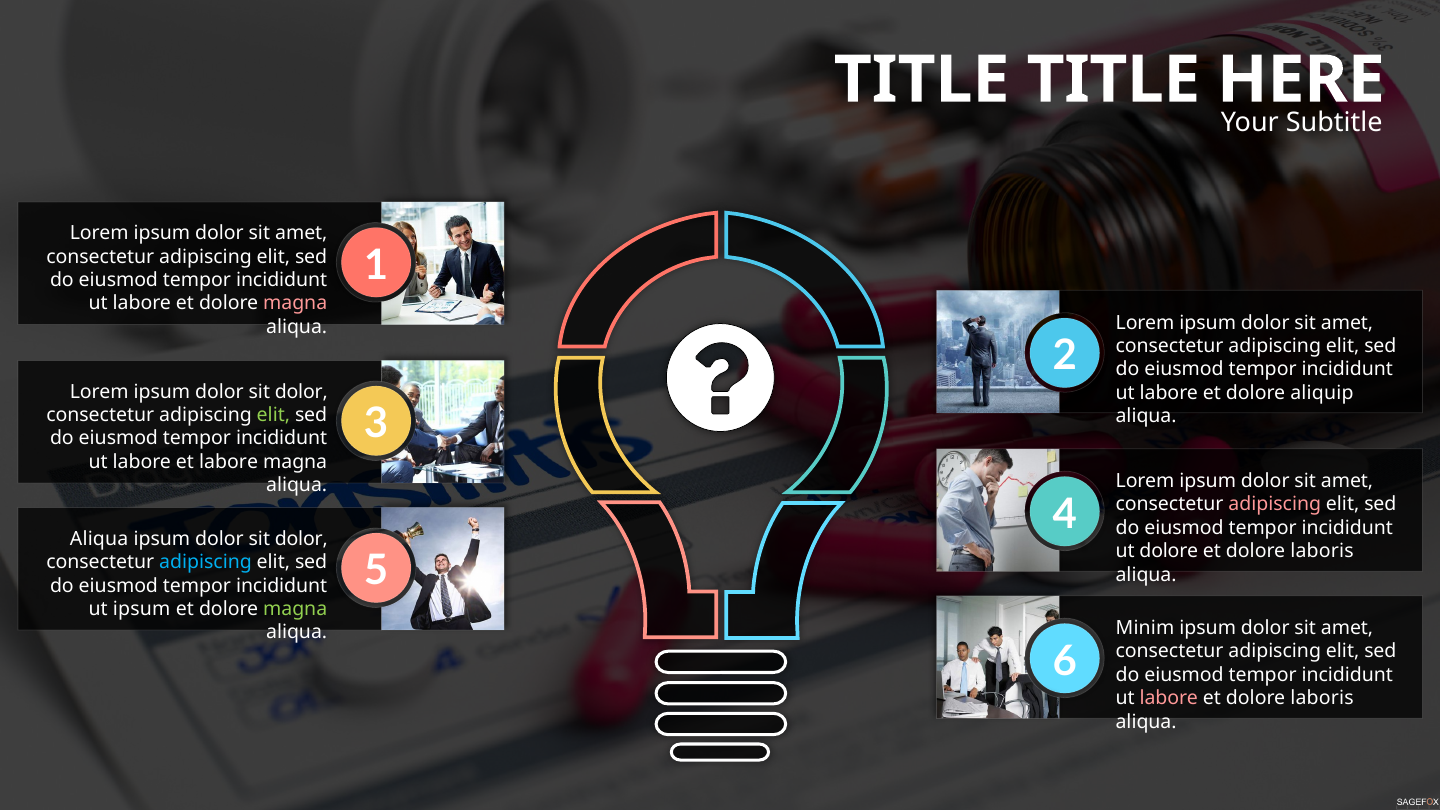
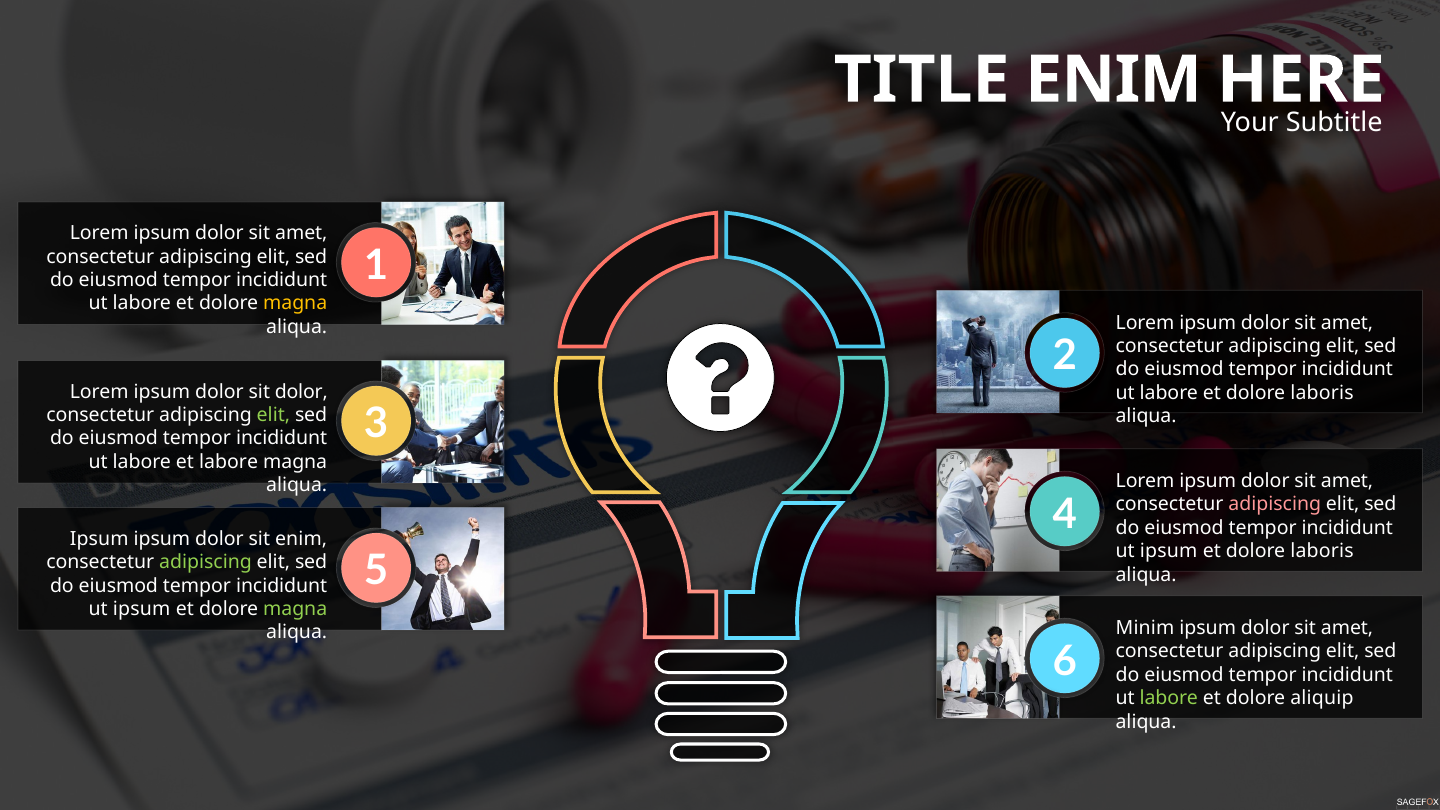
TITLE TITLE: TITLE -> ENIM (1114, 80)
magna colour: pink -> yellow (295, 304)
labore et dolore aliquip: aliquip -> laboris (1322, 393)
Aliqua: Aliqua -> Ipsum (99, 539)
dolor: dolor -> enim (301, 539)
dolore: dolore -> ipsum (1169, 551)
adipiscing colour: light blue -> light green (206, 562)
labore colour: pink -> light green (1169, 698)
laboris: laboris -> aliquip (1322, 698)
